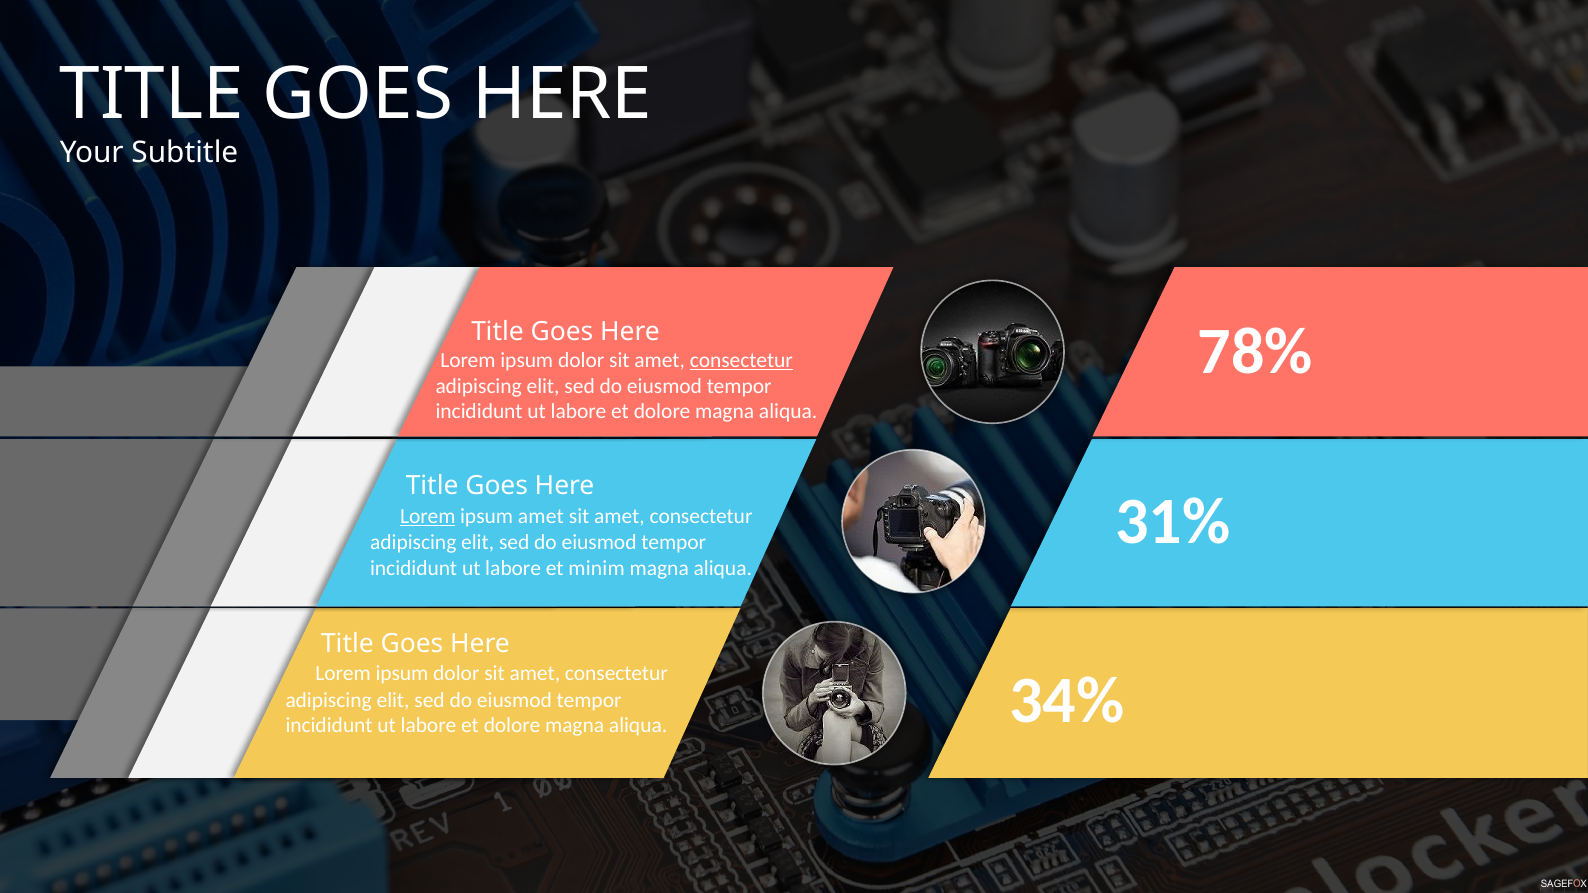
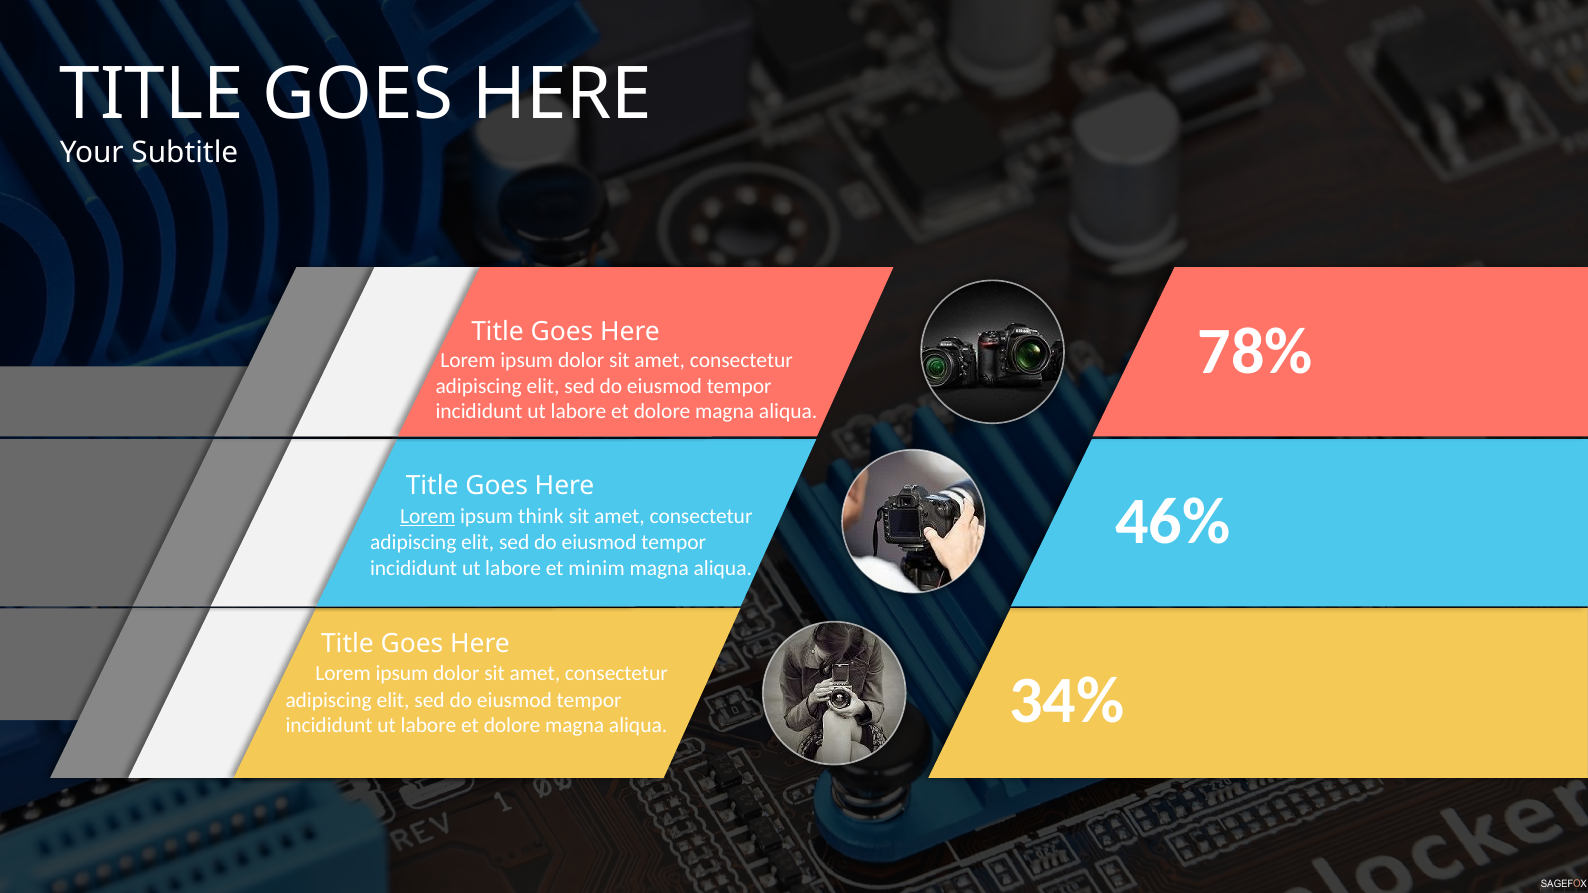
consectetur underline: present -> none (741, 360)
31%: 31% -> 46% (1173, 522)
ipsum amet: amet -> think (541, 516)
